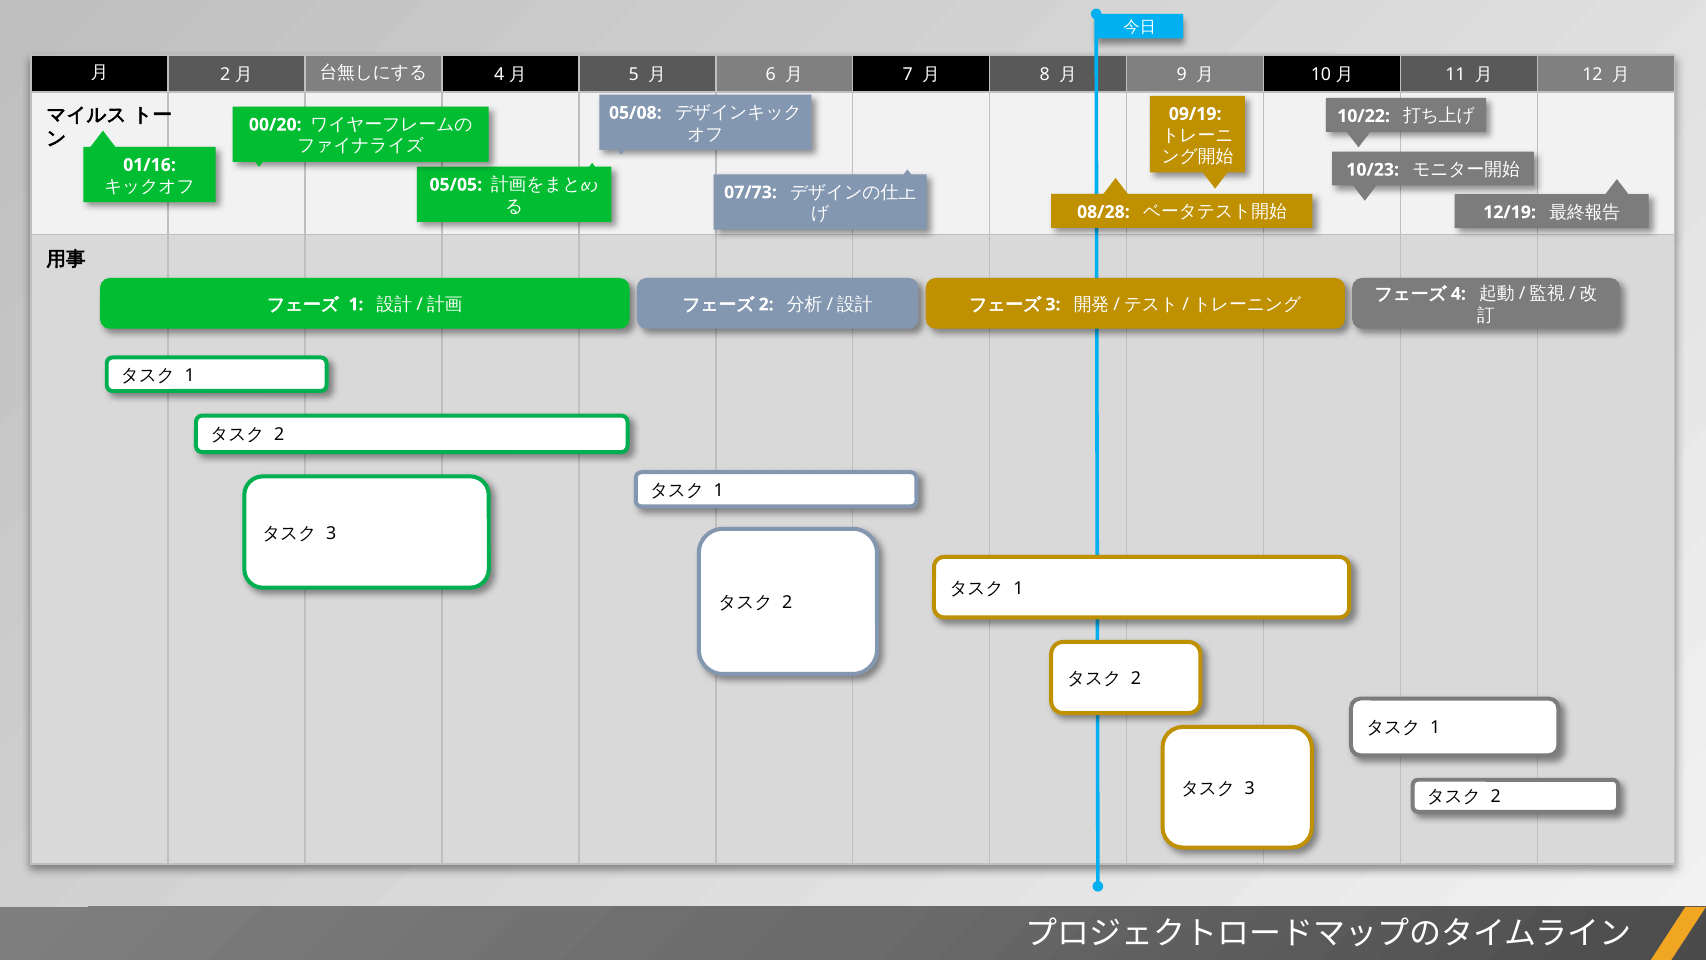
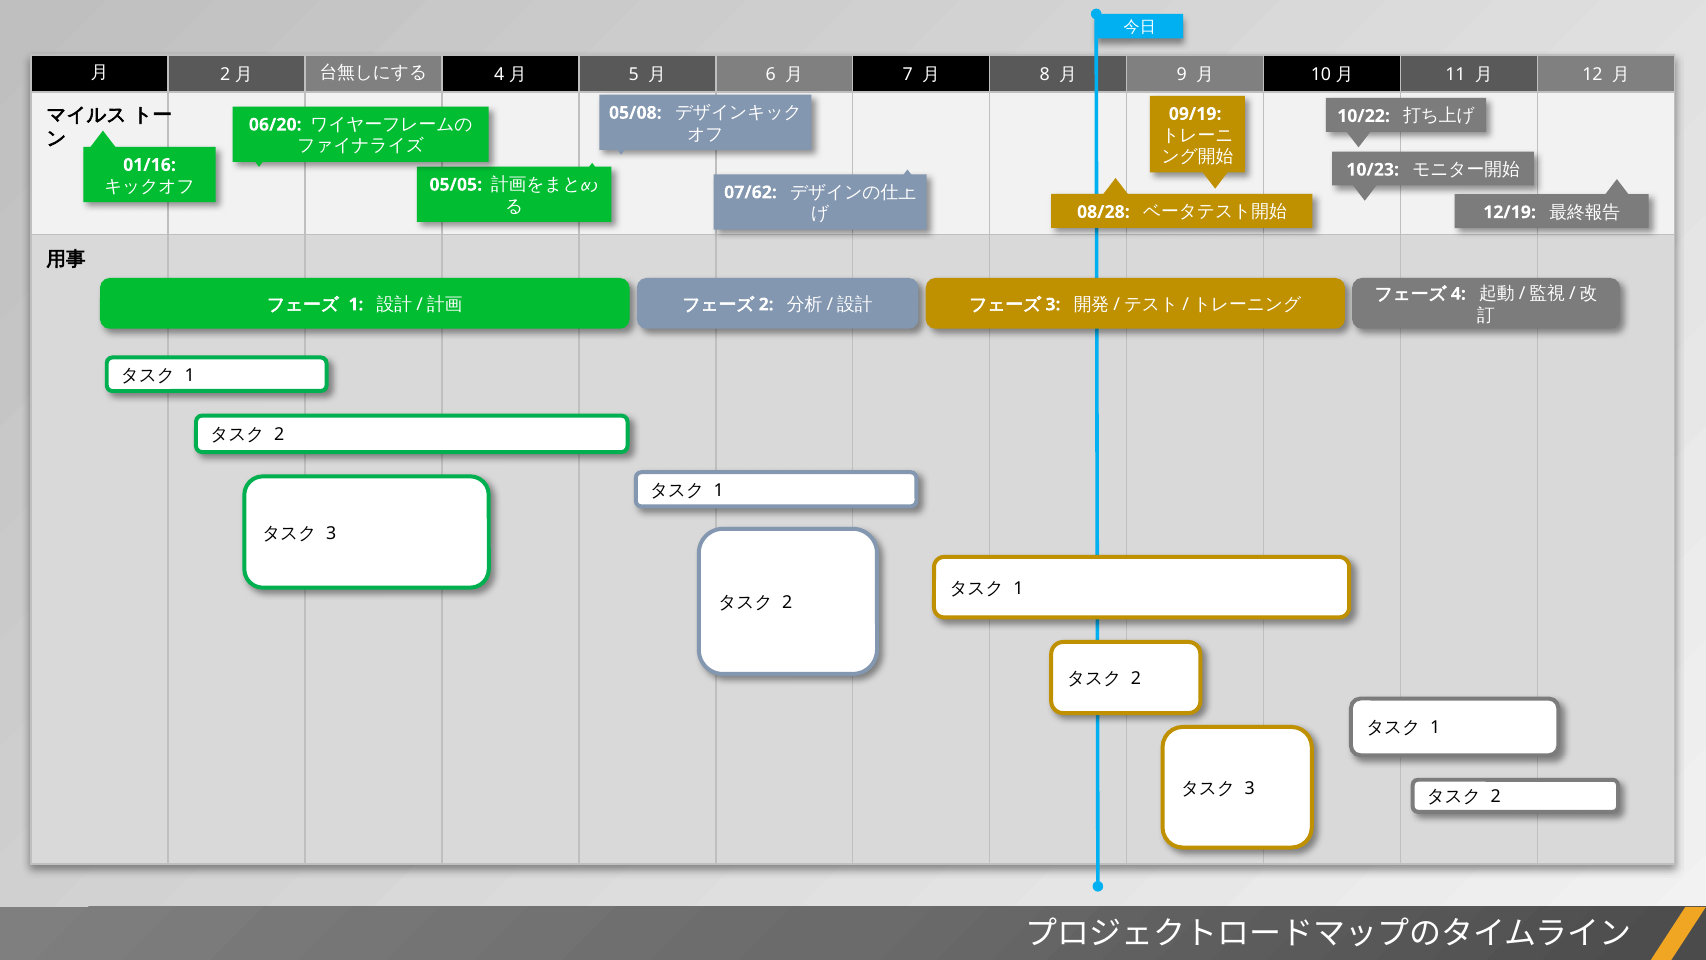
00/20: 00/20 -> 06/20 (275, 125)
07/73: 07/73 -> 07/62 (750, 192)
